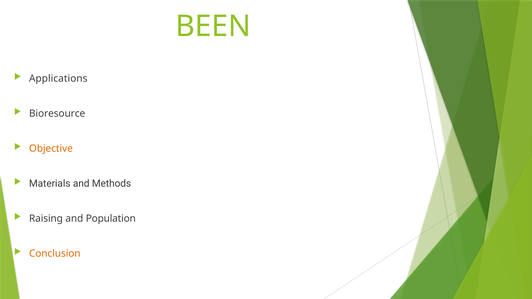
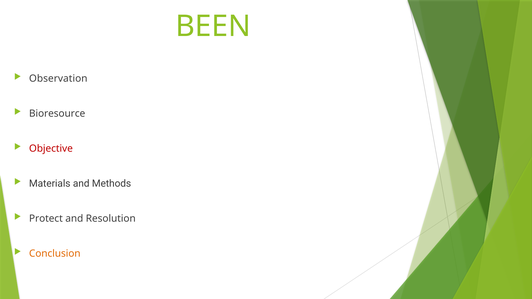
Applications: Applications -> Observation (58, 78)
Objective colour: orange -> red (51, 149)
Raising: Raising -> Protect (46, 219)
Population: Population -> Resolution (111, 219)
